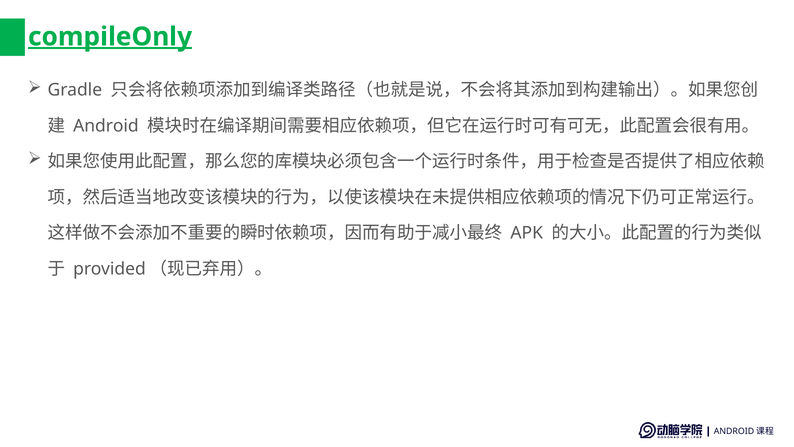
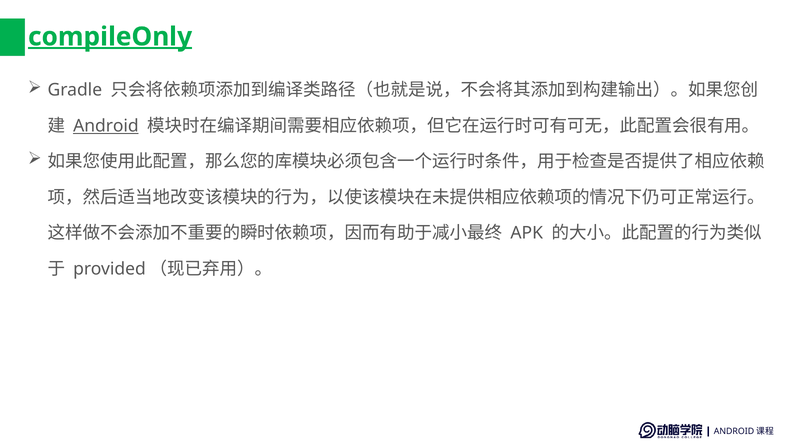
Android underline: none -> present (106, 126)
